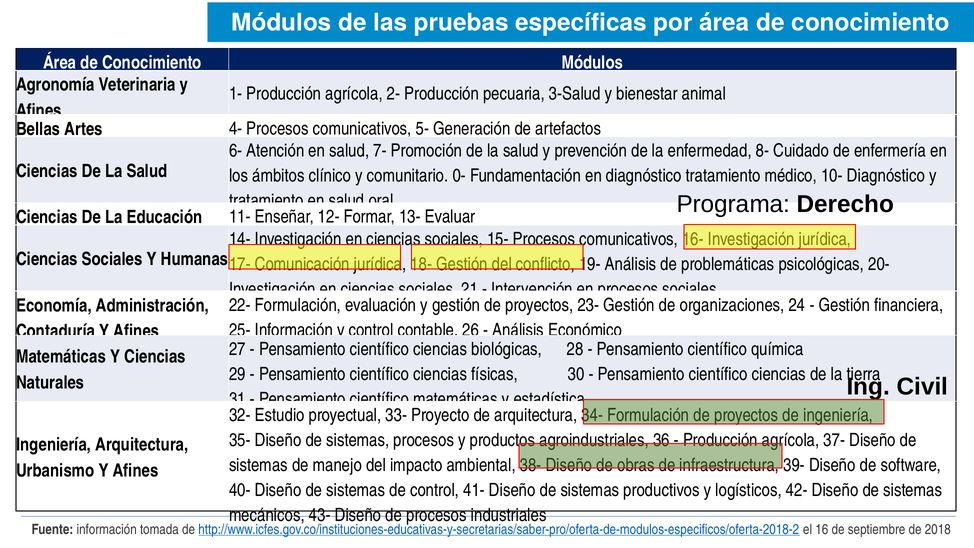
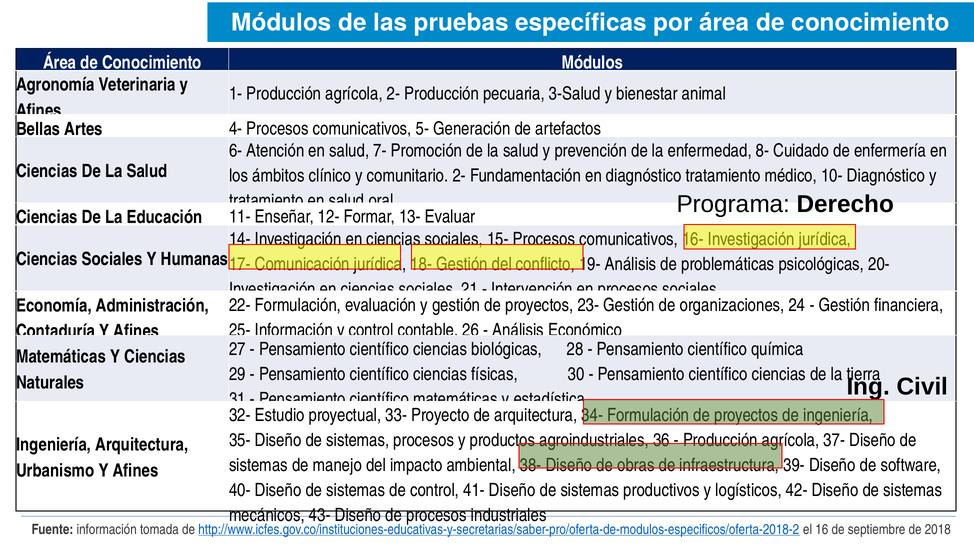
comunitario 0-: 0- -> 2- (459, 176)
